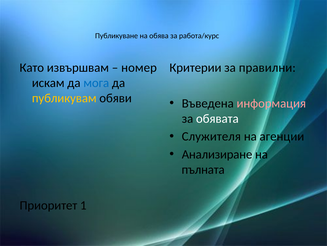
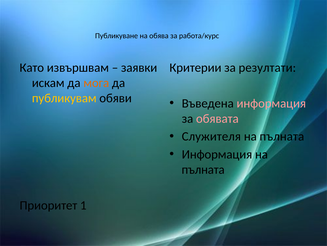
номер: номер -> заявки (139, 67)
правилни: правилни -> резултати (267, 67)
мога colour: blue -> orange (96, 83)
обявата colour: white -> pink (217, 118)
агенции: агенции -> пълната (282, 136)
Анализиране: Анализиране -> Информация (217, 154)
